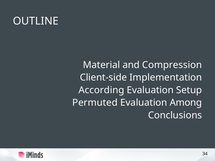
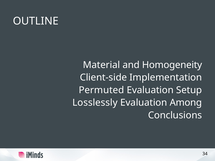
Compression: Compression -> Homogeneity (172, 65)
According: According -> Permuted (101, 90)
Permuted: Permuted -> Losslessly (95, 103)
